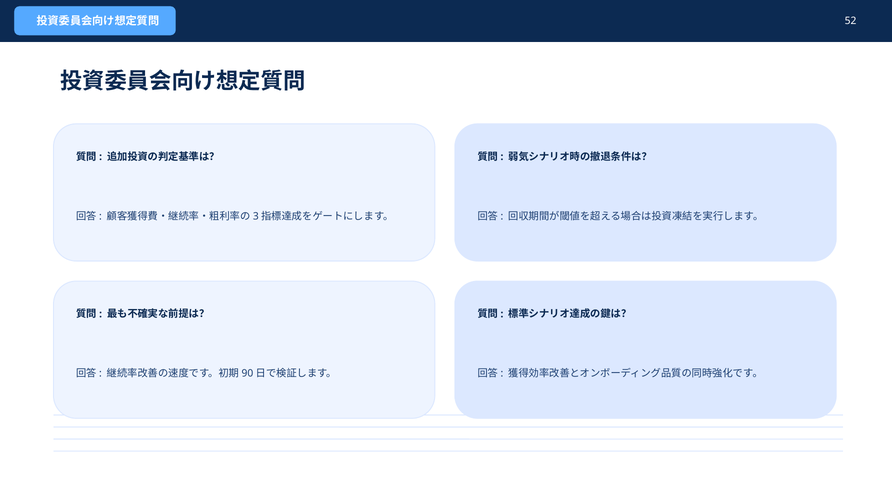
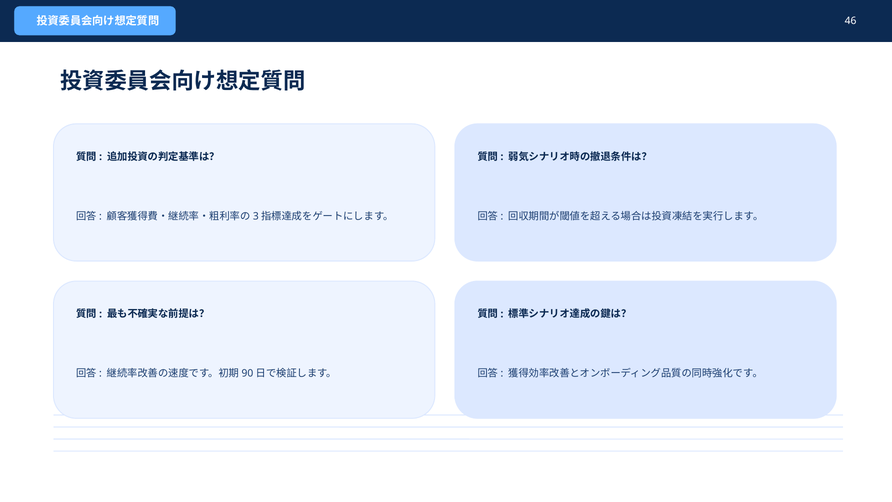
52: 52 -> 46 (851, 21)
